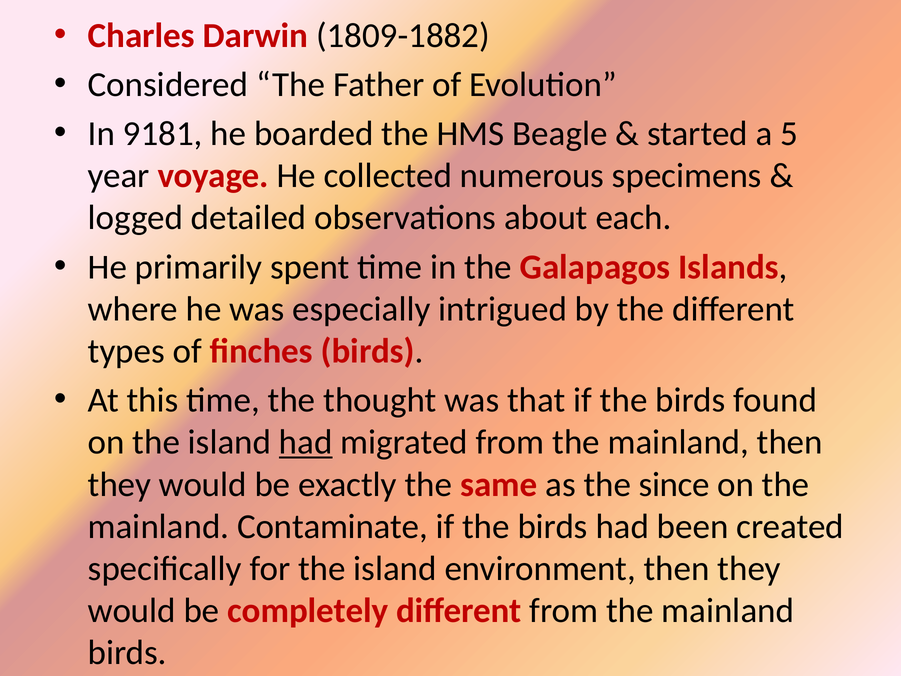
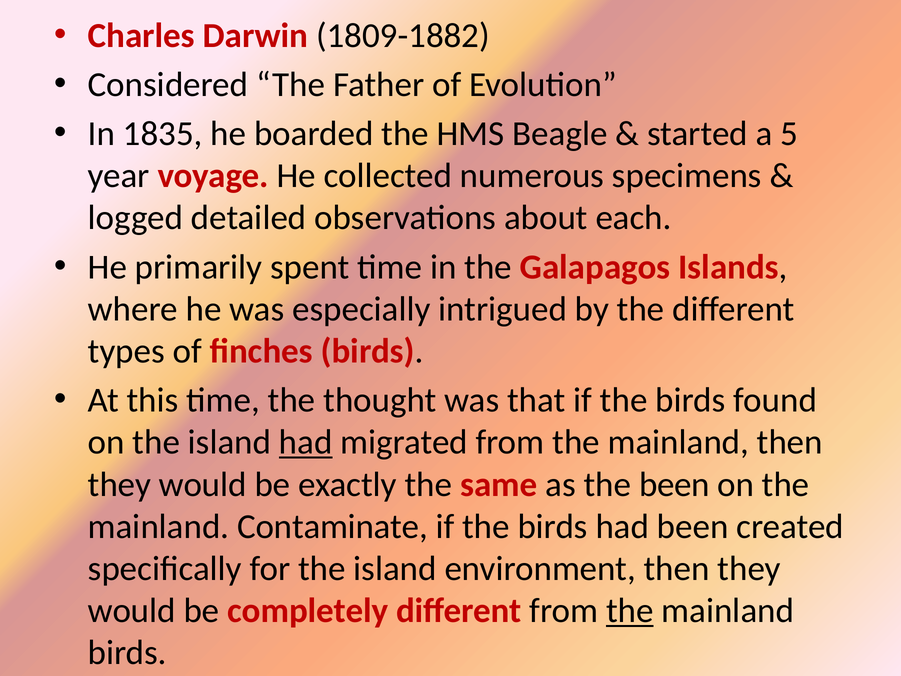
9181: 9181 -> 1835 (163, 134)
the since: since -> been (674, 484)
the underline: none -> present (630, 611)
